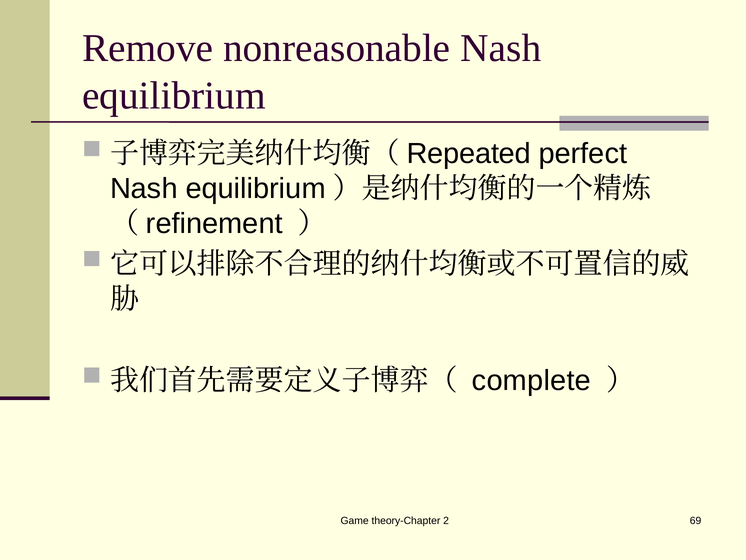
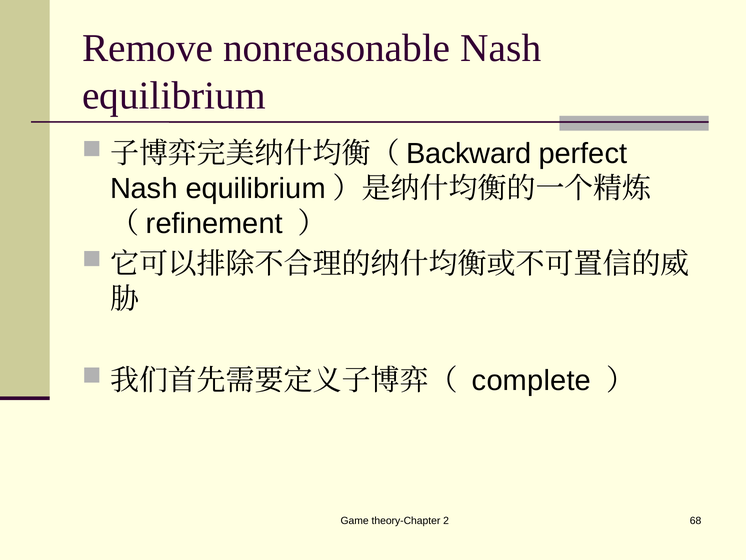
Repeated: Repeated -> Backward (469, 154)
69: 69 -> 68 (696, 520)
